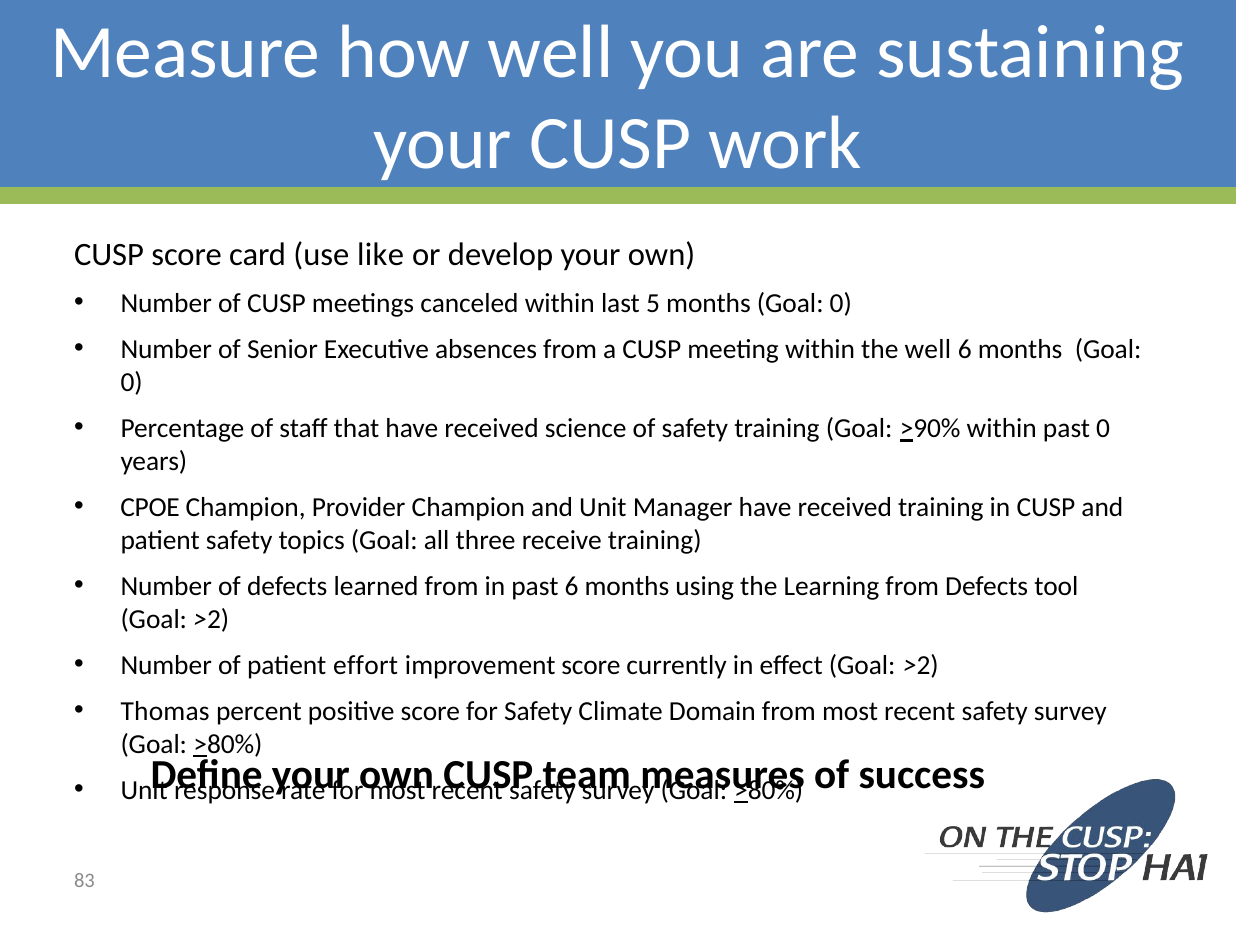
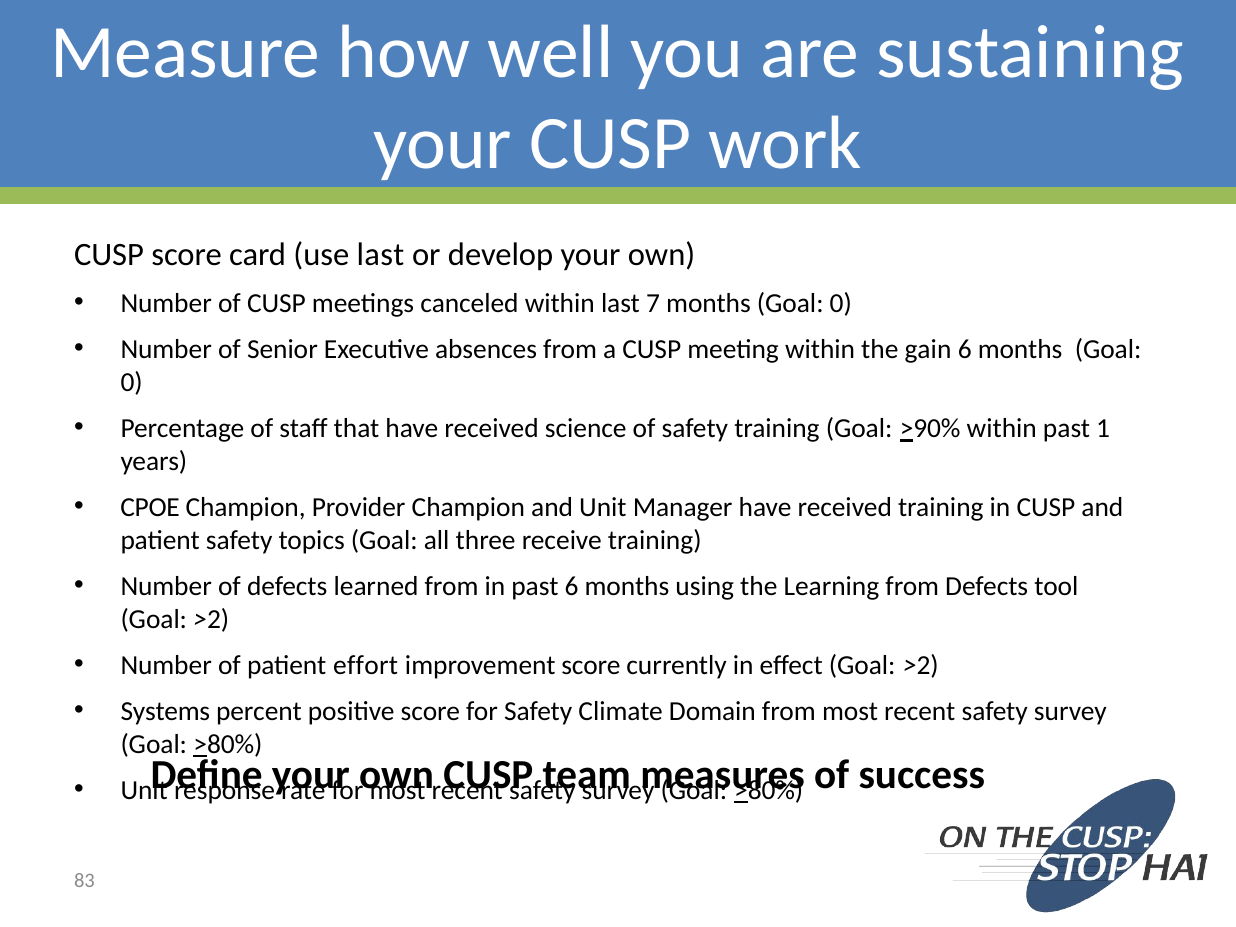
use like: like -> last (380, 255)
5: 5 -> 7 (653, 303)
the well: well -> gain (928, 349)
past 0: 0 -> 1 (1103, 428)
Thomas: Thomas -> Systems (165, 711)
